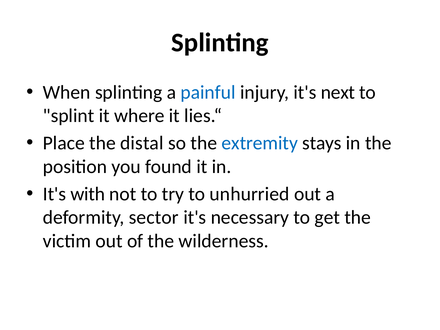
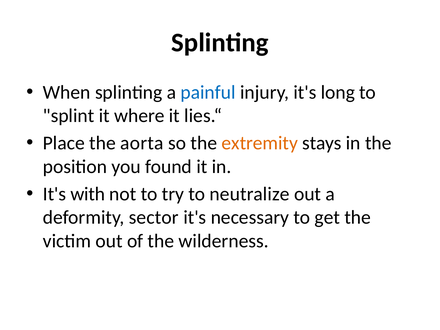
next: next -> long (338, 92)
distal: distal -> aorta (142, 143)
extremity colour: blue -> orange (260, 143)
unhurried: unhurried -> neutralize (250, 194)
